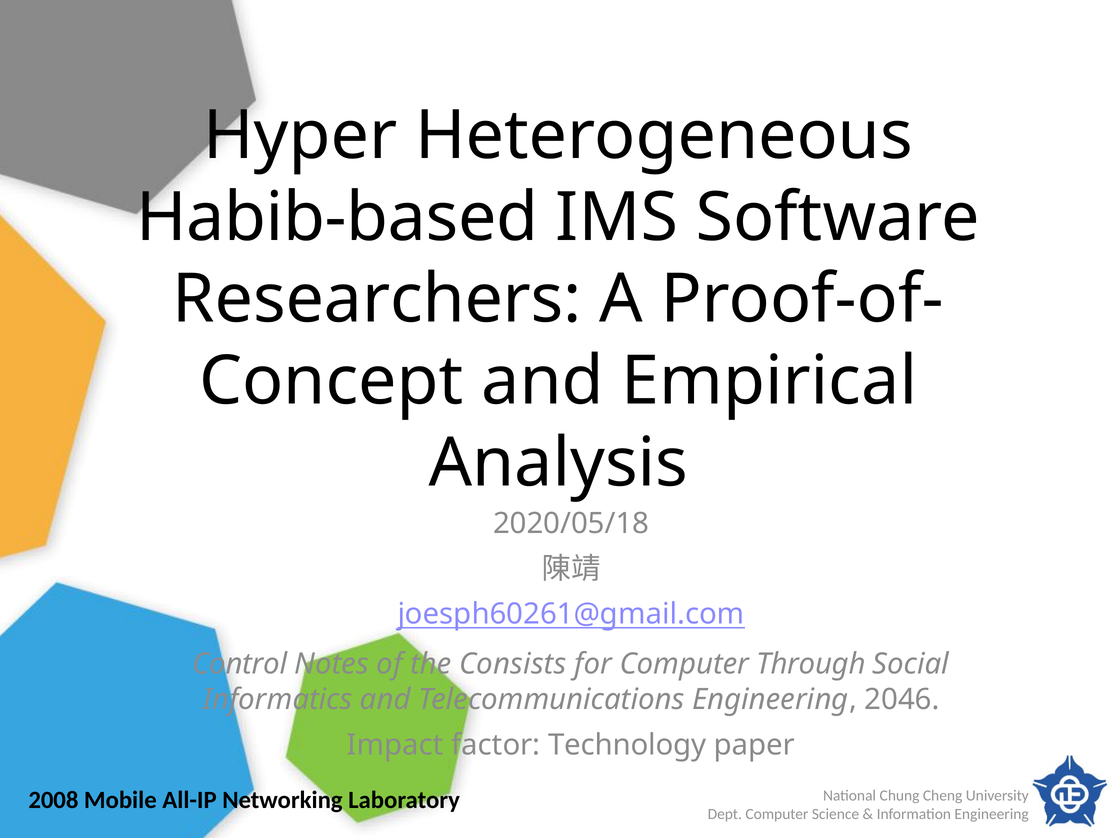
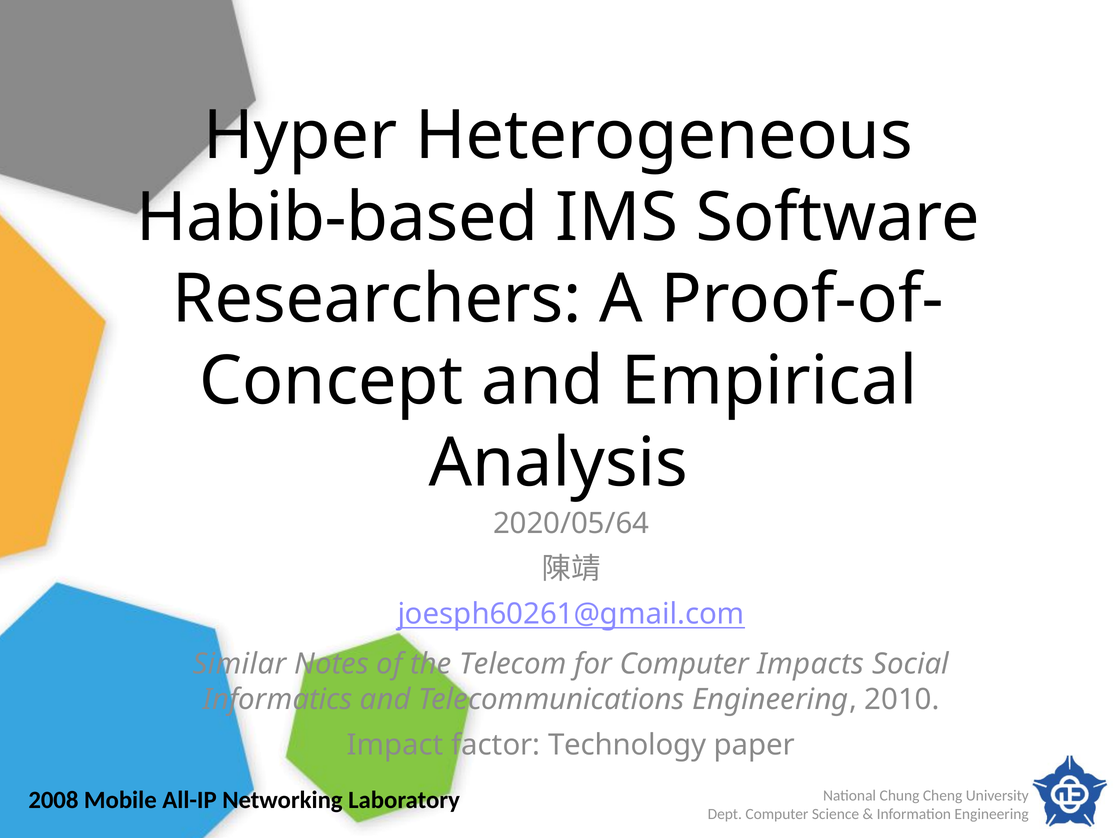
2020/05/18: 2020/05/18 -> 2020/05/64 (571, 523)
Control: Control -> Similar (239, 664)
Consists: Consists -> Telecom (513, 664)
Through: Through -> Impacts (811, 664)
2046: 2046 -> 2010 (902, 699)
